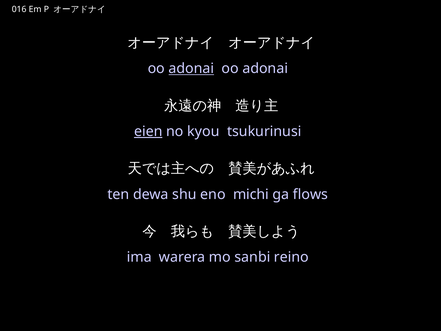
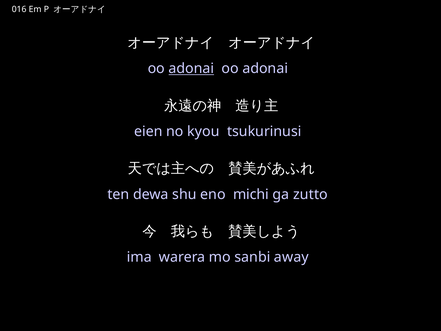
eien underline: present -> none (148, 131)
flows: flows -> zutto (310, 194)
reino: reino -> away (291, 257)
